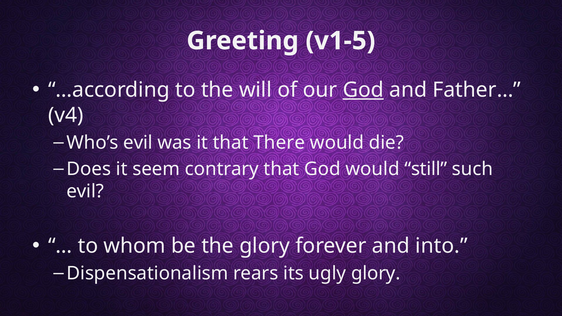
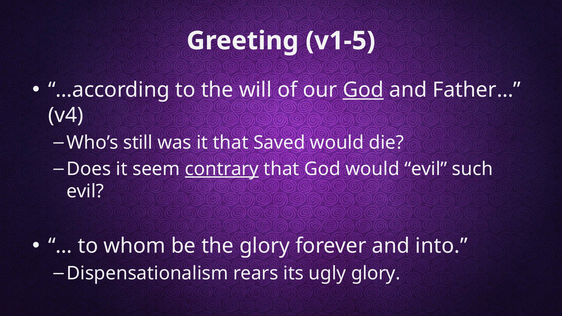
Who’s evil: evil -> still (138, 143)
There: There -> Saved (279, 143)
contrary underline: none -> present (222, 169)
would still: still -> evil (426, 169)
